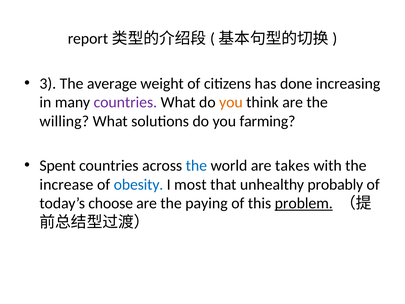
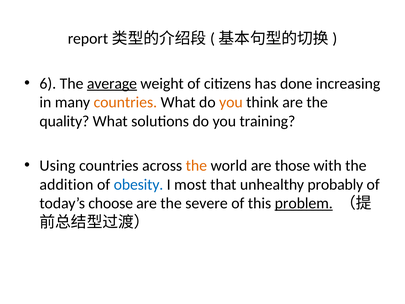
3: 3 -> 6 (48, 83)
average underline: none -> present (112, 83)
countries colour: purple -> orange (125, 102)
willing: willing -> quality (64, 121)
farming: farming -> training (267, 121)
Spent: Spent -> Using (57, 165)
the colour: blue -> orange (196, 165)
takes: takes -> those (293, 165)
increase: increase -> addition (66, 184)
paying: paying -> severe (206, 203)
